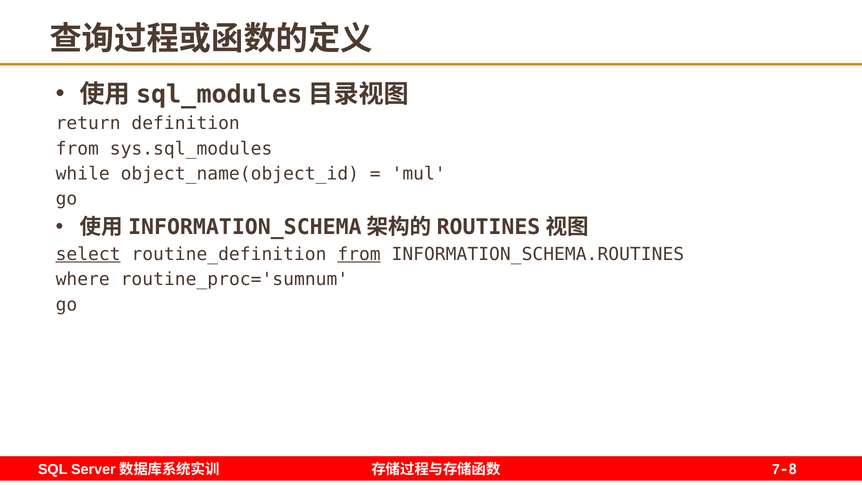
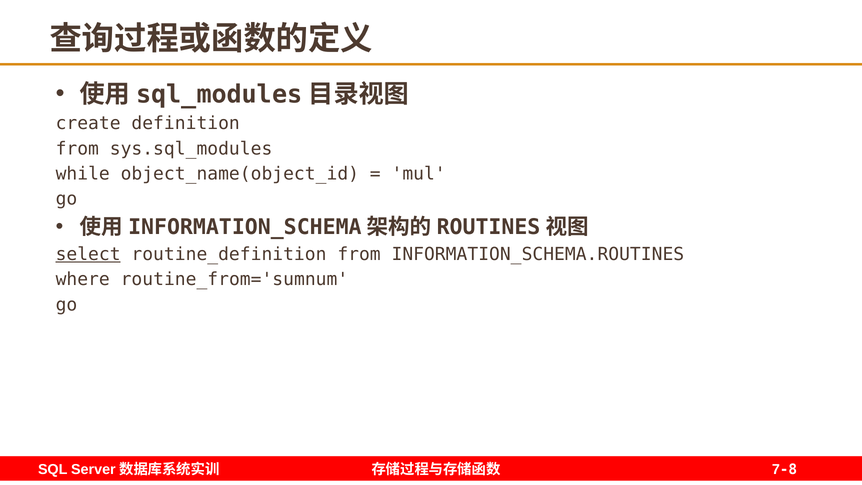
return: return -> create (88, 123)
from underline: present -> none (359, 254)
routine_proc='sumnum: routine_proc='sumnum -> routine_from='sumnum (234, 279)
